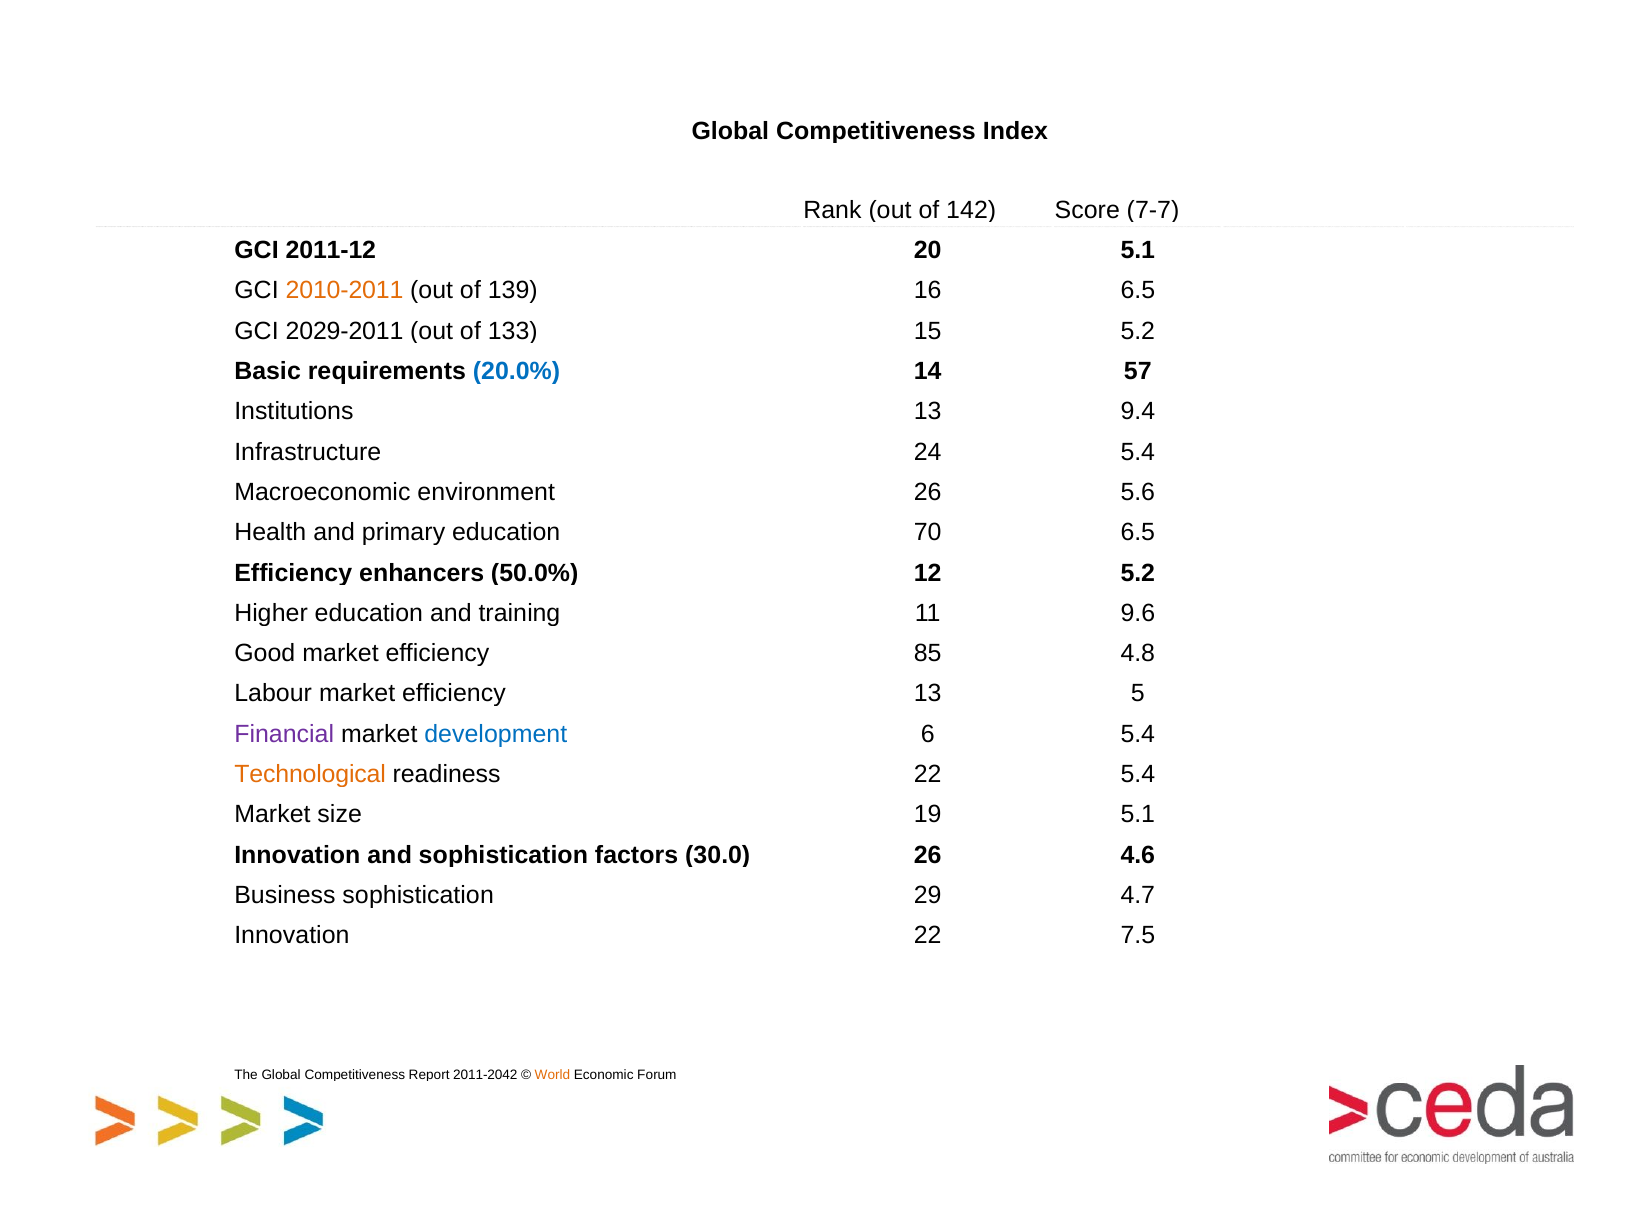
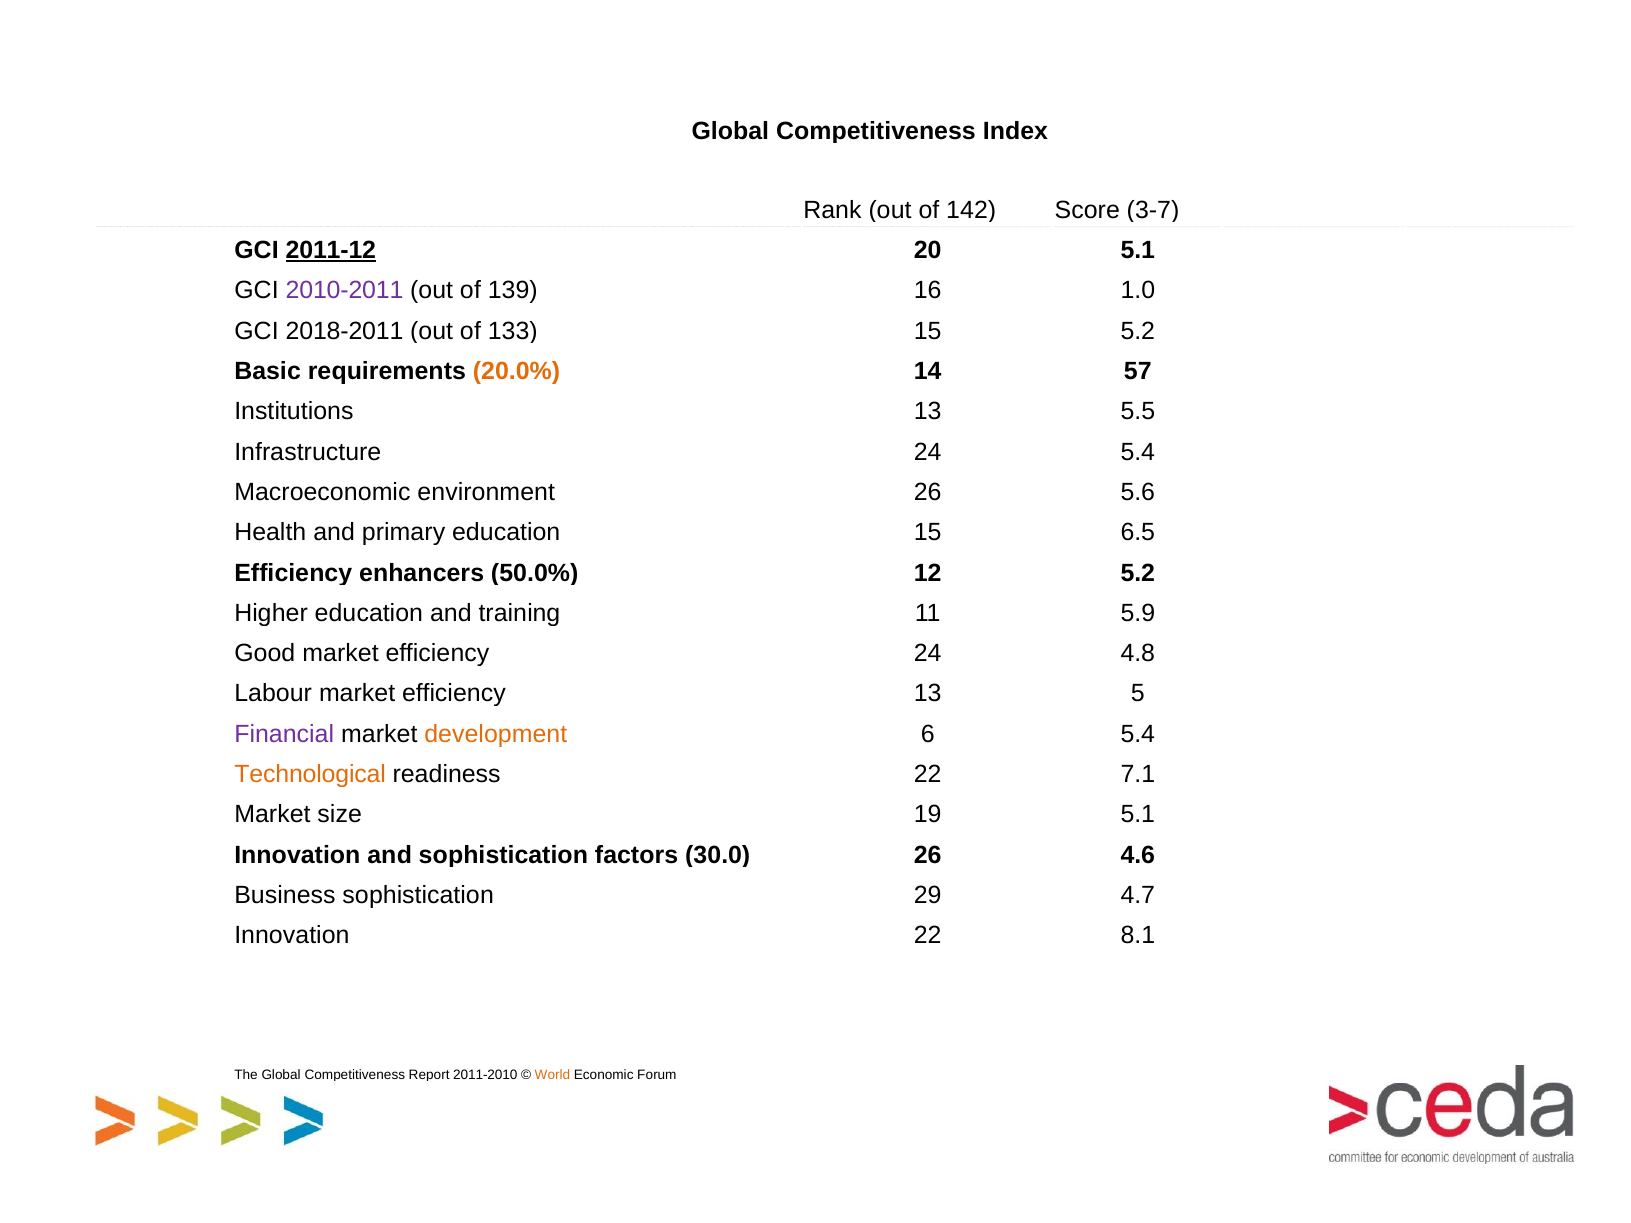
7-7: 7-7 -> 3-7 (1153, 210)
2011-12 underline: none -> present (331, 250)
2010-2011 colour: orange -> purple (345, 291)
16 6.5: 6.5 -> 1.0 (1138, 291)
2029-2011: 2029-2011 -> 2018-2011 (345, 331)
20.0% colour: blue -> orange (517, 371)
9.4: 9.4 -> 5.5 (1138, 412)
education 70: 70 -> 15 (928, 533)
9.6: 9.6 -> 5.9 (1138, 613)
efficiency 85: 85 -> 24 (928, 654)
development colour: blue -> orange (496, 734)
22 5.4: 5.4 -> 7.1 (1138, 775)
7.5: 7.5 -> 8.1 (1138, 936)
2011-2042: 2011-2042 -> 2011-2010 (485, 1075)
